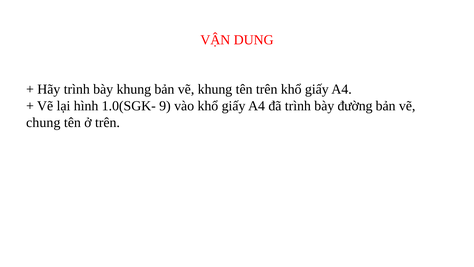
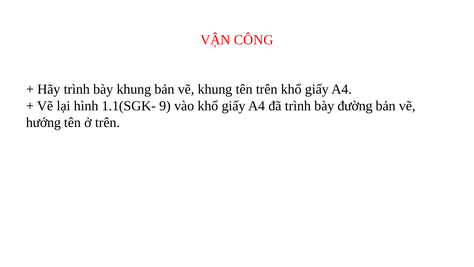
DUNG: DUNG -> CÔNG (254, 40)
1.0(SGK-: 1.0(SGK- -> 1.1(SGK- (129, 106)
chung: chung -> hướng (43, 122)
